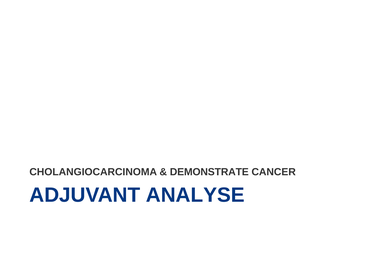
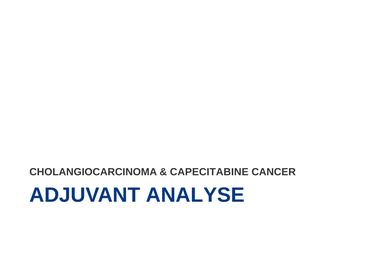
DEMONSTRATE: DEMONSTRATE -> CAPECITABINE (209, 172)
